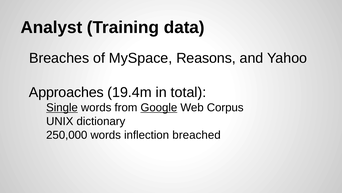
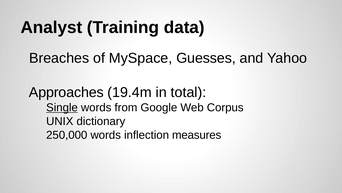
Reasons: Reasons -> Guesses (206, 58)
Google underline: present -> none (159, 107)
breached: breached -> measures (197, 135)
